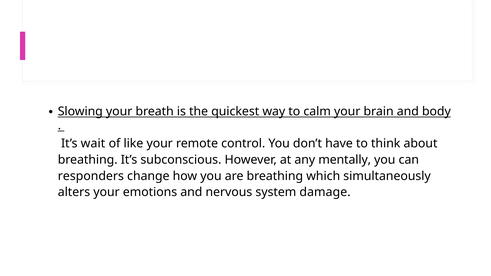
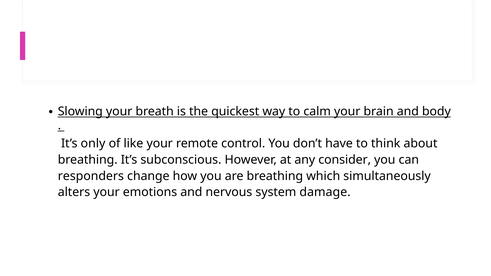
wait: wait -> only (93, 144)
mentally: mentally -> consider (345, 160)
